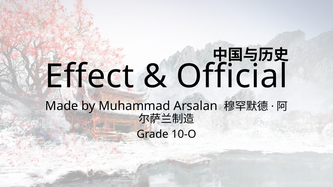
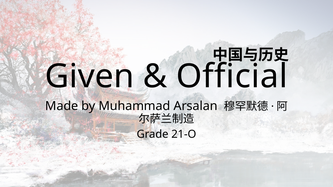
Effect: Effect -> Given (90, 76)
10-O: 10-O -> 21-O (184, 135)
